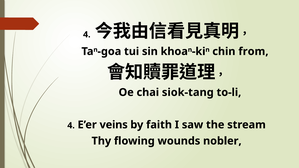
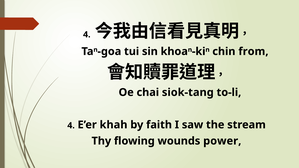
veins: veins -> khah (114, 125)
nobler: nobler -> power (222, 141)
